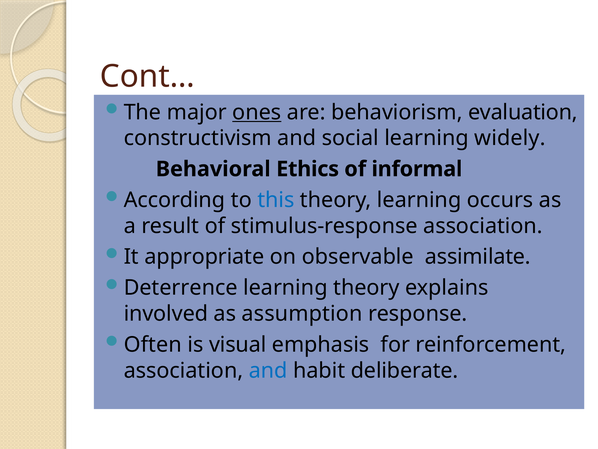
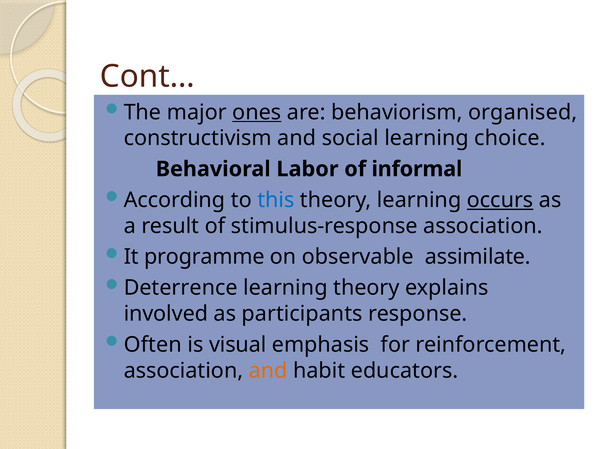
evaluation: evaluation -> organised (523, 112)
widely: widely -> choice (510, 138)
Ethics: Ethics -> Labor (307, 169)
occurs underline: none -> present (500, 200)
appropriate: appropriate -> programme (204, 257)
assumption: assumption -> participants (302, 313)
and colour: blue -> orange (268, 370)
deliberate: deliberate -> educators (405, 370)
